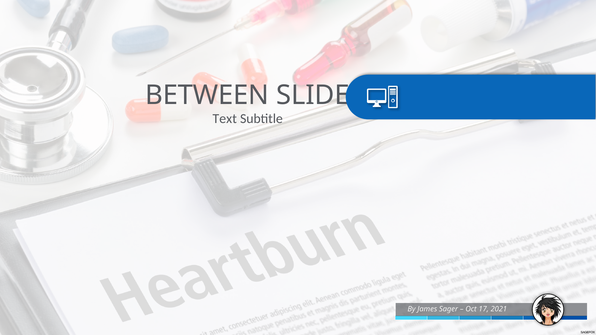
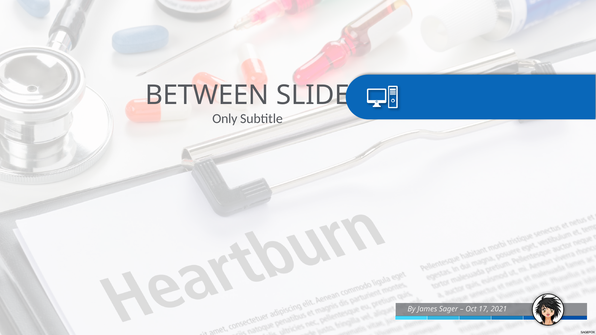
Text: Text -> Only (225, 119)
